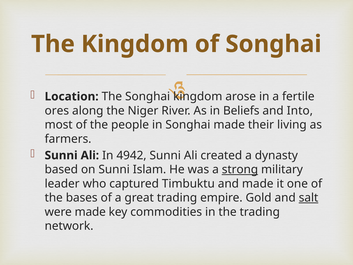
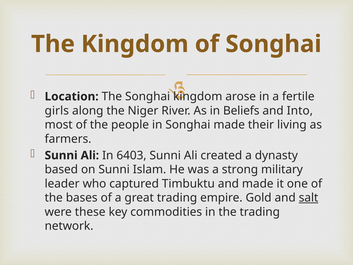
ores: ores -> girls (57, 111)
4942: 4942 -> 6403 (131, 155)
strong underline: present -> none (240, 169)
were made: made -> these (90, 212)
